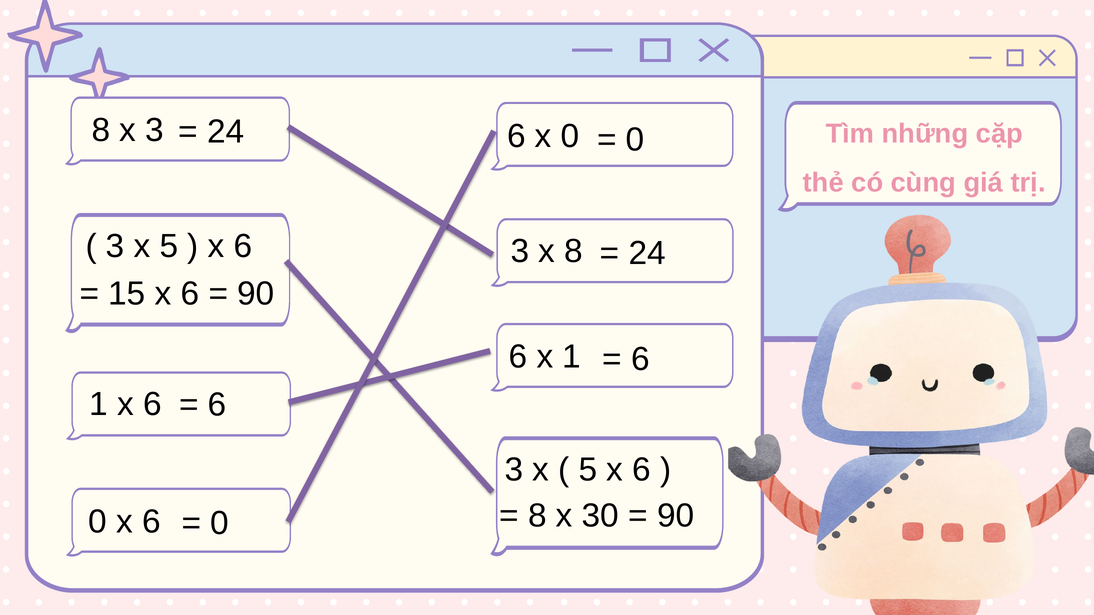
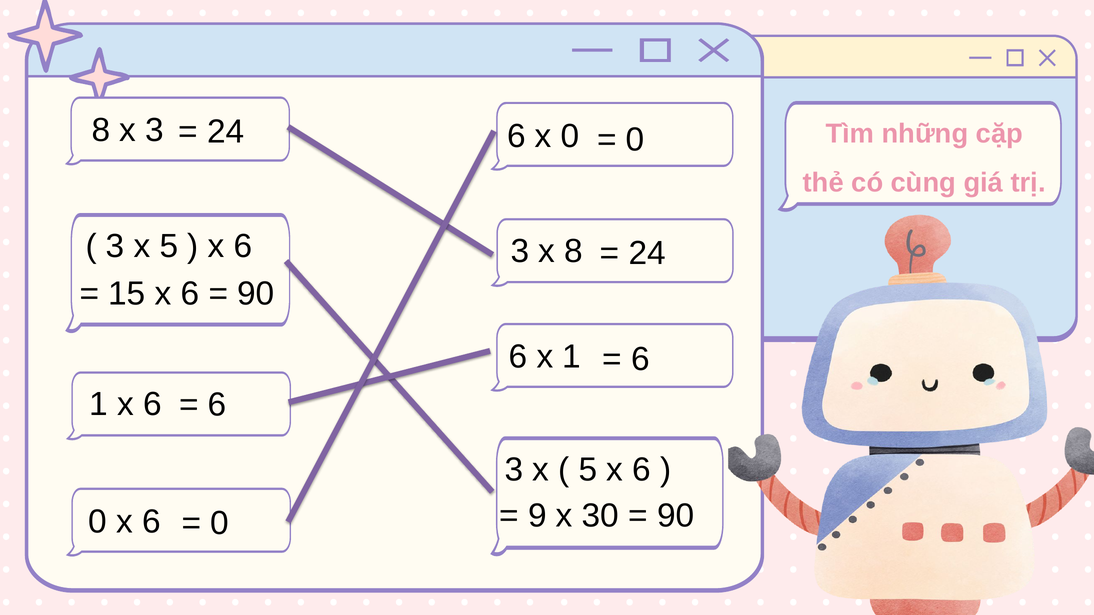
8: 8 -> 9 (537, 516)
